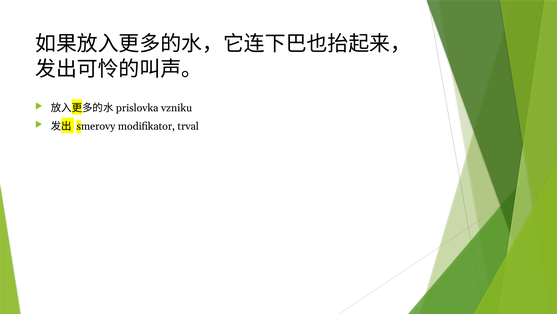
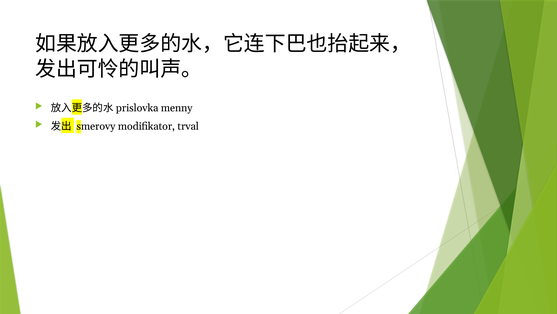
vzniku: vzniku -> menny (177, 108)
